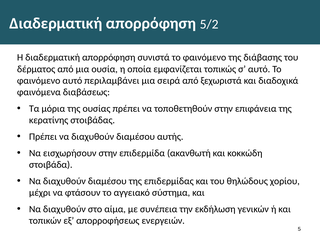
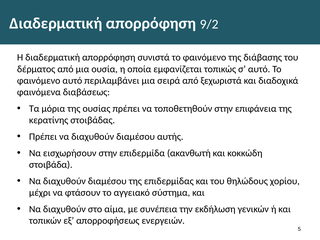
5/2: 5/2 -> 9/2 (209, 24)
